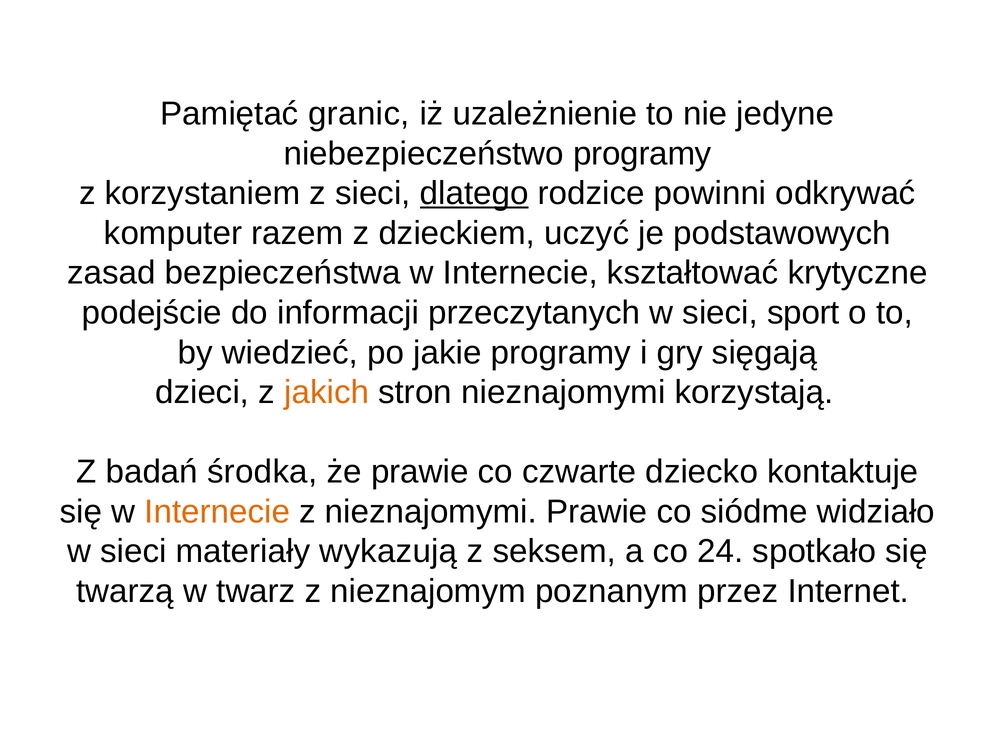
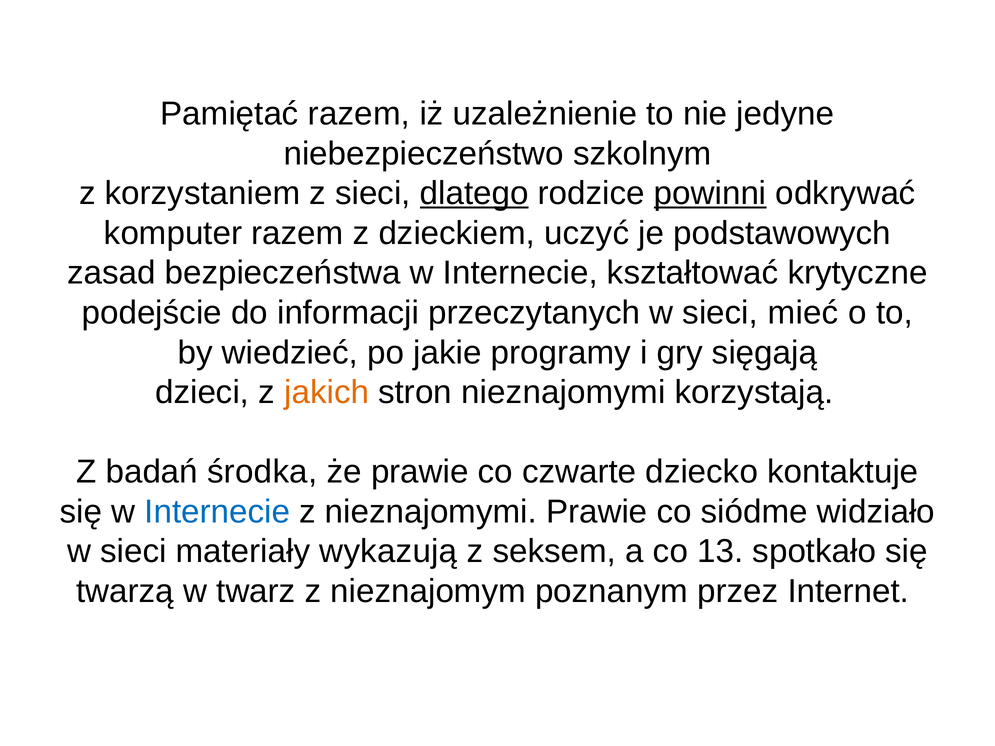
Pamiętać granic: granic -> razem (359, 114)
niebezpieczeństwo programy: programy -> szkolnym (642, 154)
powinni underline: none -> present (710, 193)
sport: sport -> mieć (803, 313)
Internecie colour: orange -> blue (217, 512)
24: 24 -> 13 (720, 552)
